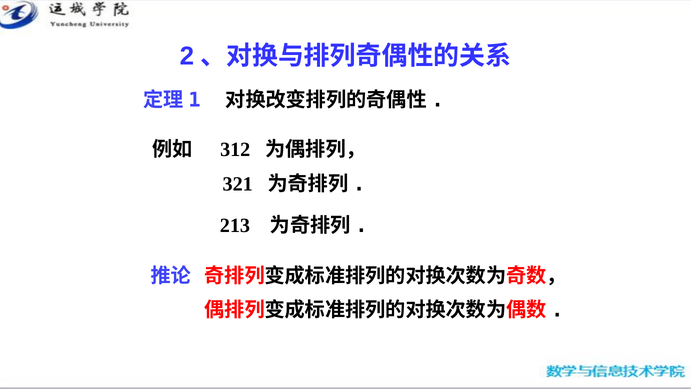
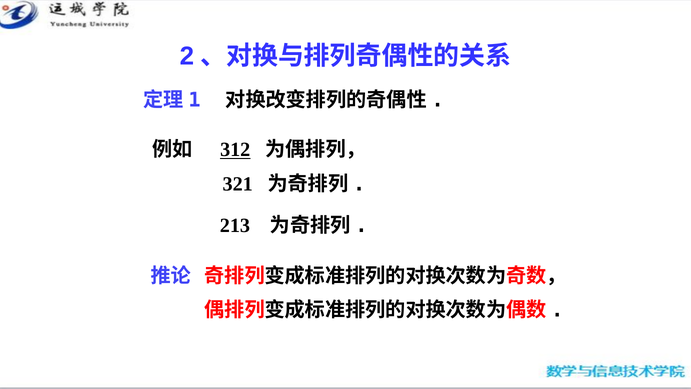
312 underline: none -> present (235, 150)
